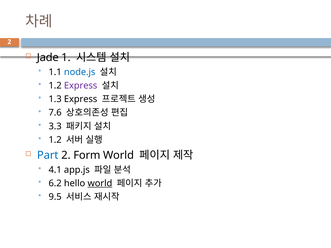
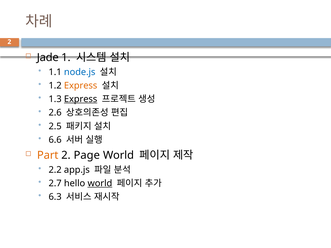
Express colour: purple -> orange (81, 86)
Express underline: none -> present (81, 99)
7.6: 7.6 -> 2.6 (55, 113)
3.3: 3.3 -> 2.5 (55, 126)
1.2: 1.2 -> 6.6 (55, 140)
Part colour: blue -> orange (48, 155)
Form: Form -> Page (87, 155)
4.1: 4.1 -> 2.2 (55, 170)
6.2: 6.2 -> 2.7 (55, 184)
9.5: 9.5 -> 6.3 (55, 197)
